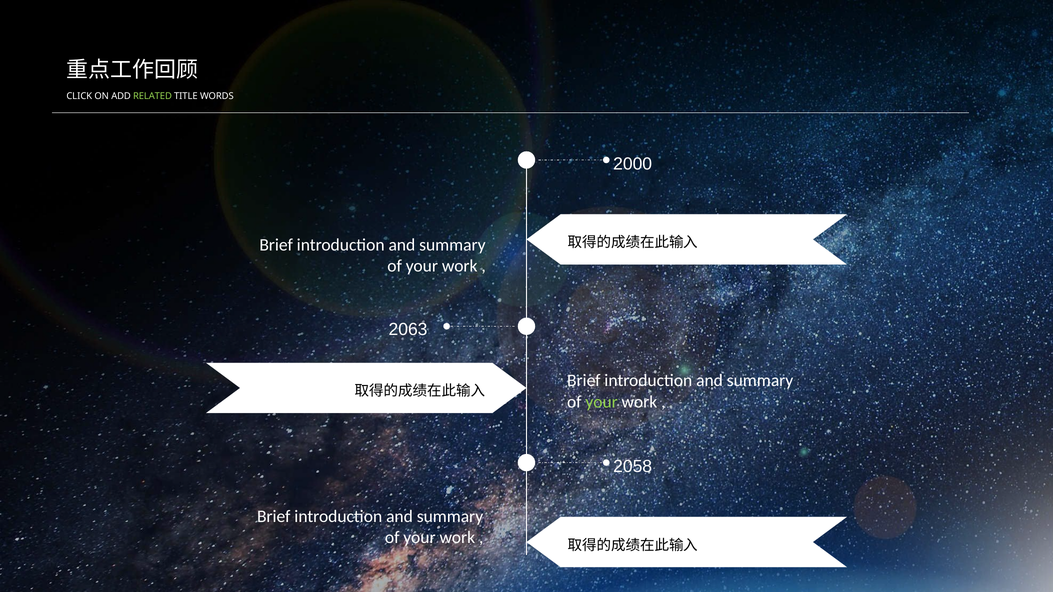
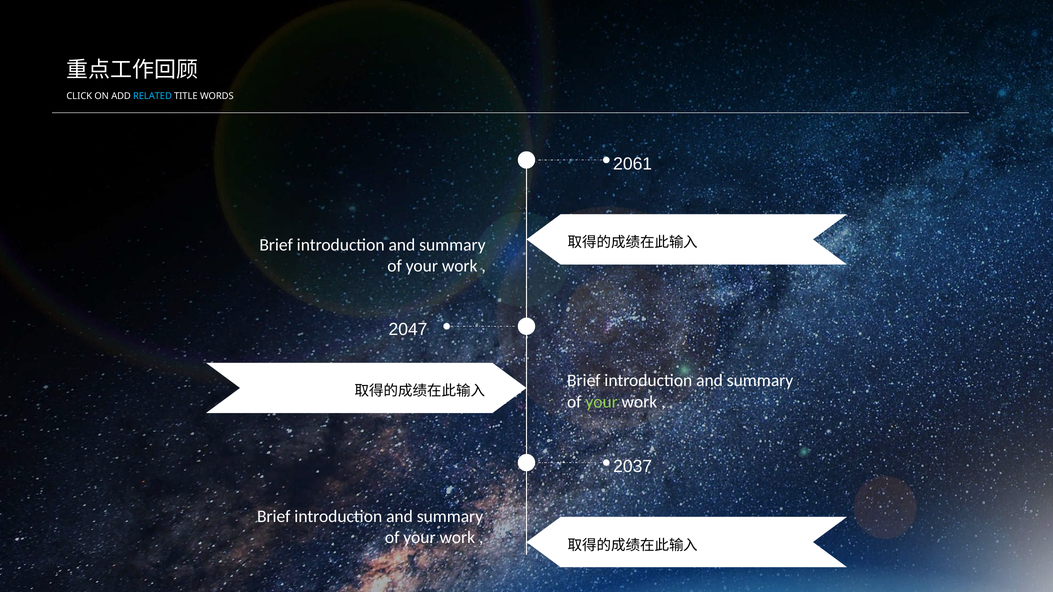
RELATED colour: light green -> light blue (152, 96)
2000: 2000 -> 2061 (633, 164)
2063: 2063 -> 2047 (408, 330)
2058: 2058 -> 2037 (633, 467)
